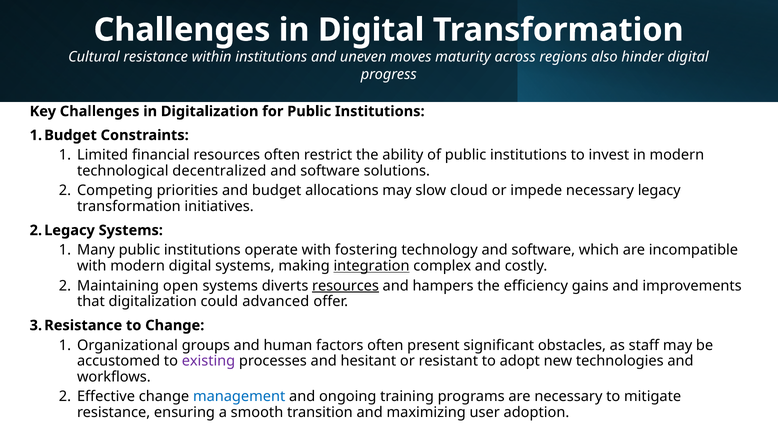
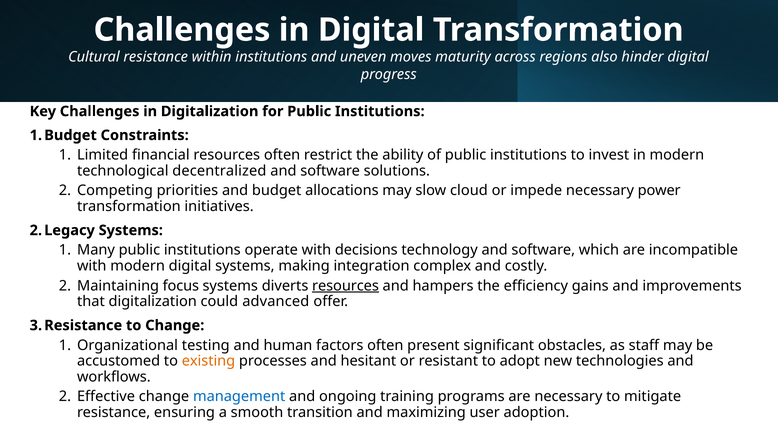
legacy: legacy -> power (659, 190)
fostering: fostering -> decisions (366, 250)
integration underline: present -> none (372, 266)
open: open -> focus (181, 285)
groups: groups -> testing (206, 345)
existing colour: purple -> orange (208, 361)
